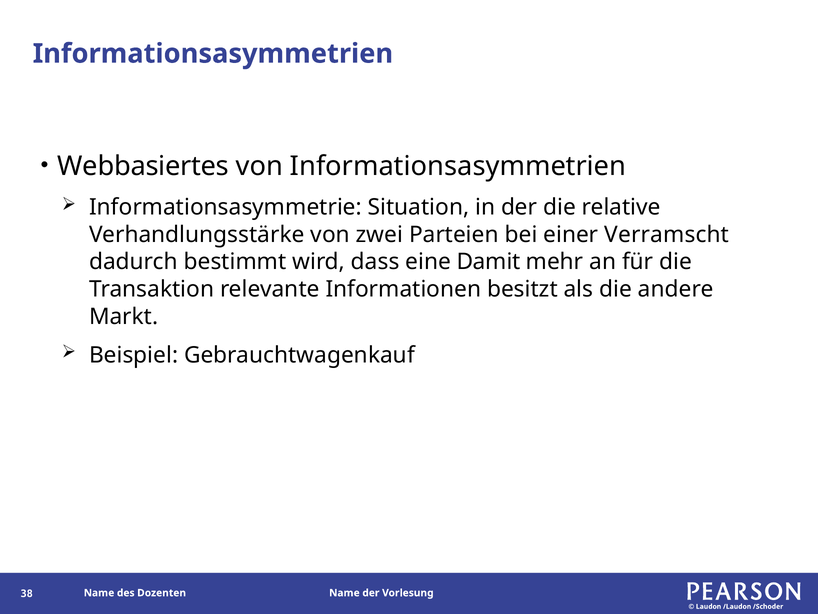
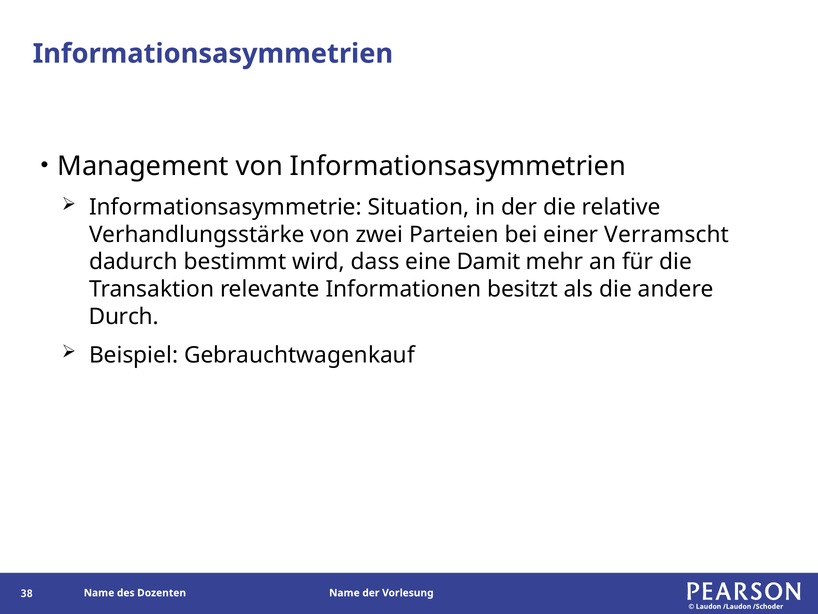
Webbasiertes: Webbasiertes -> Management (143, 166)
Markt: Markt -> Durch (124, 316)
